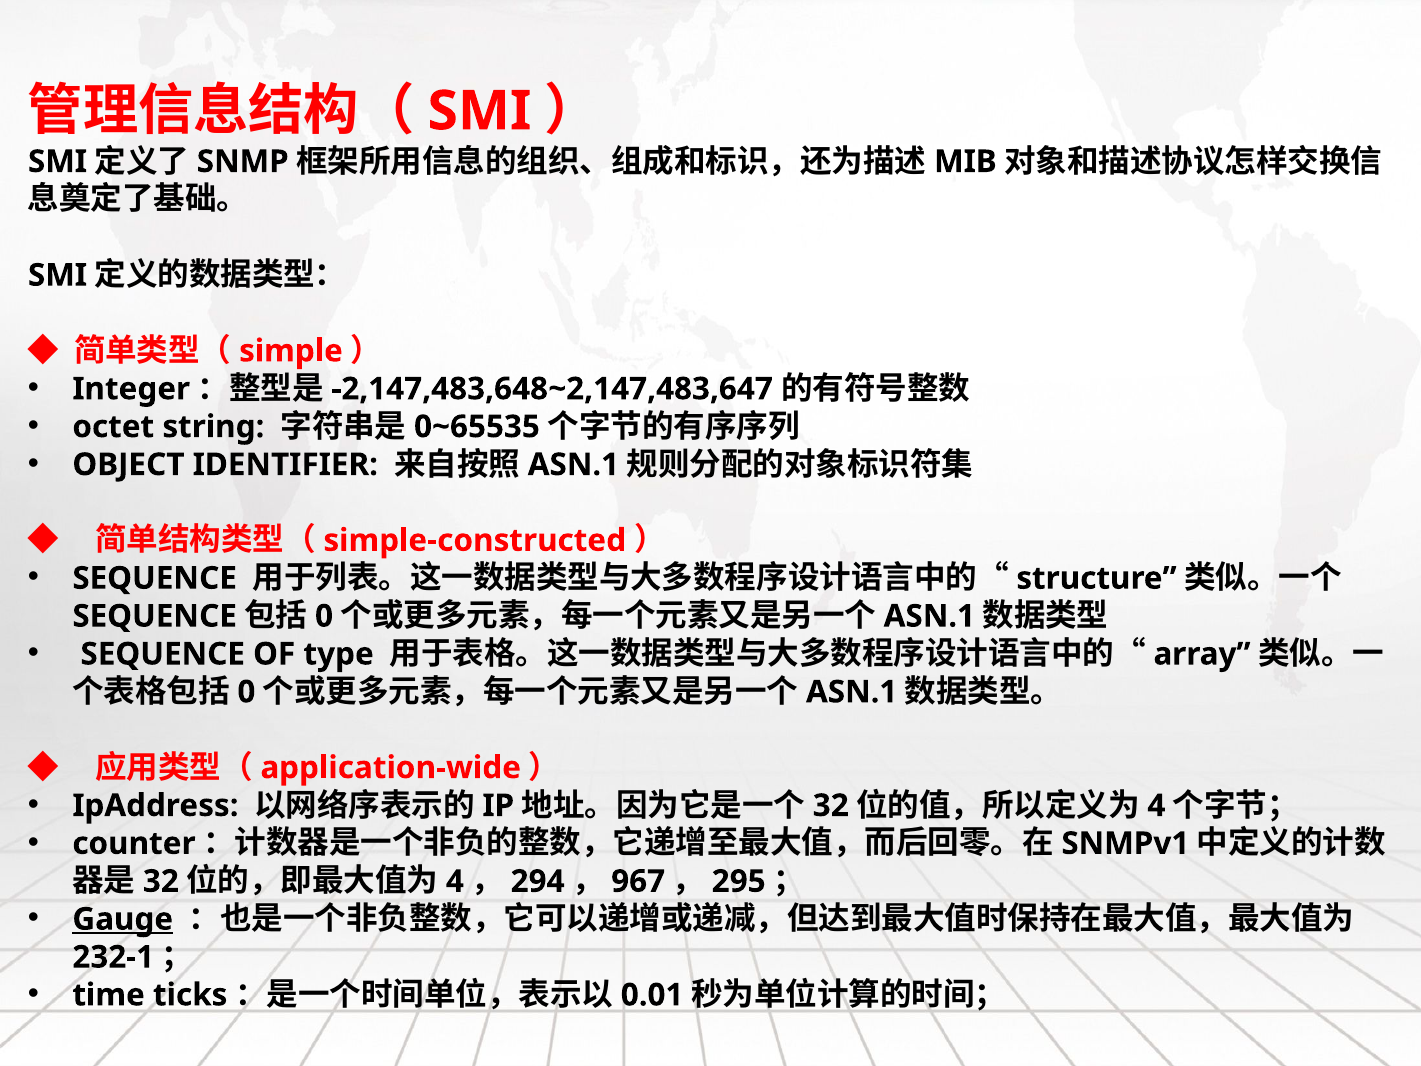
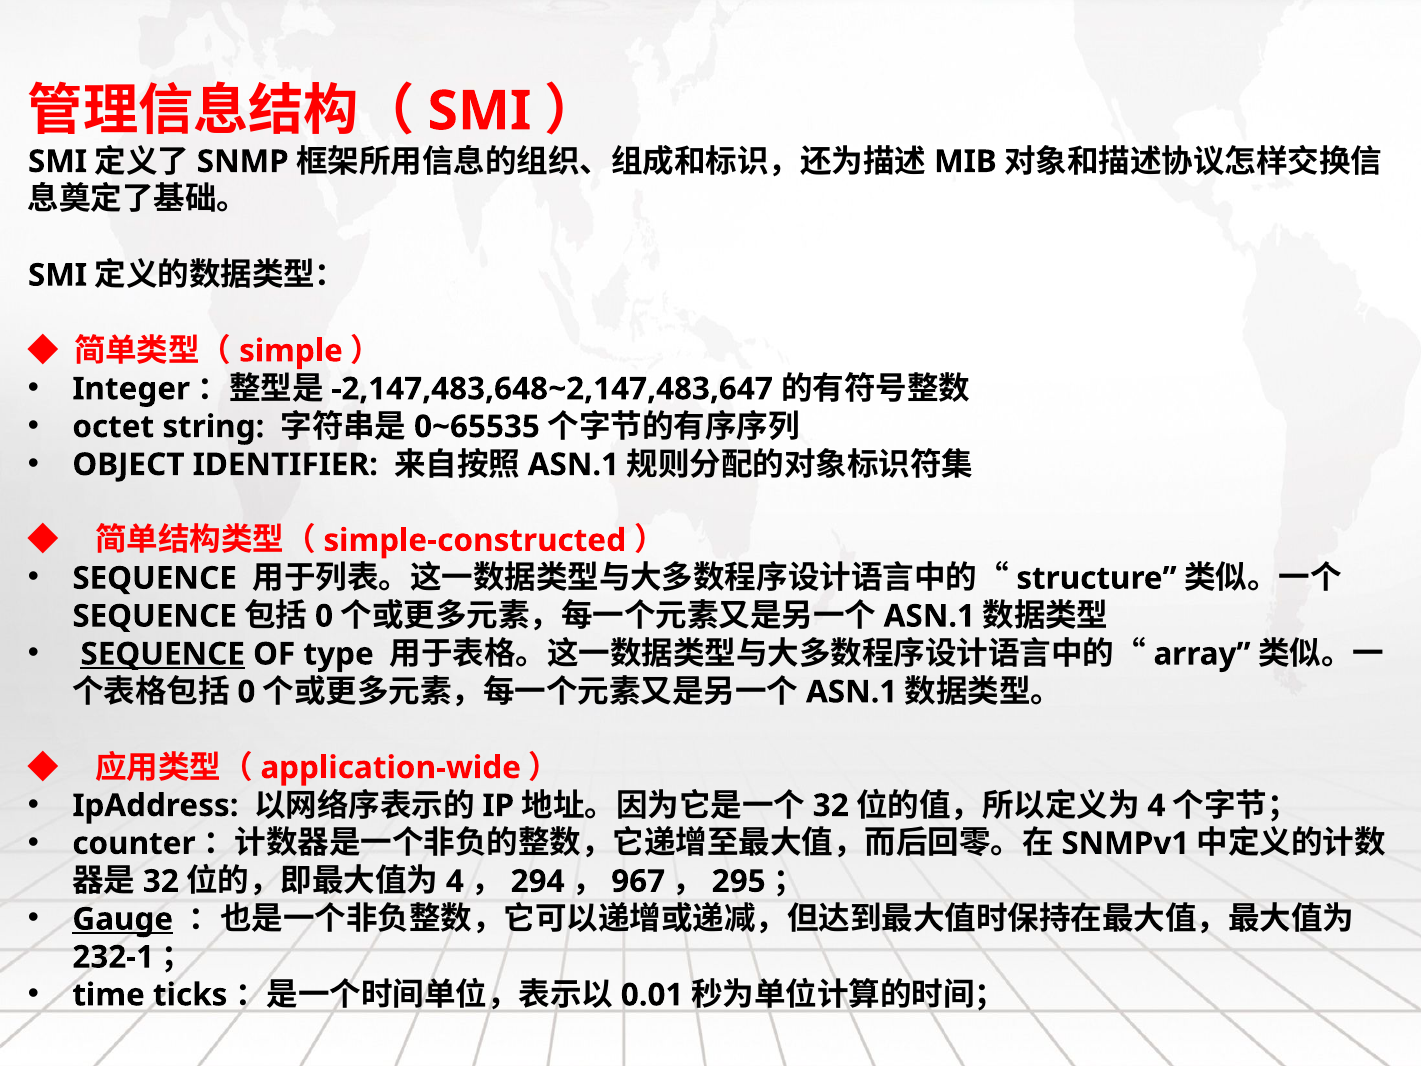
SEQUENCE underline: none -> present (163, 654)
